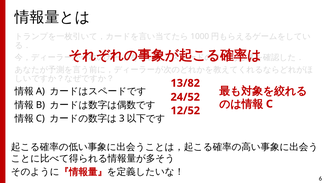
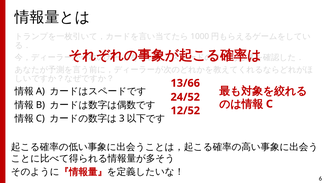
13/82: 13/82 -> 13/66 (185, 83)
